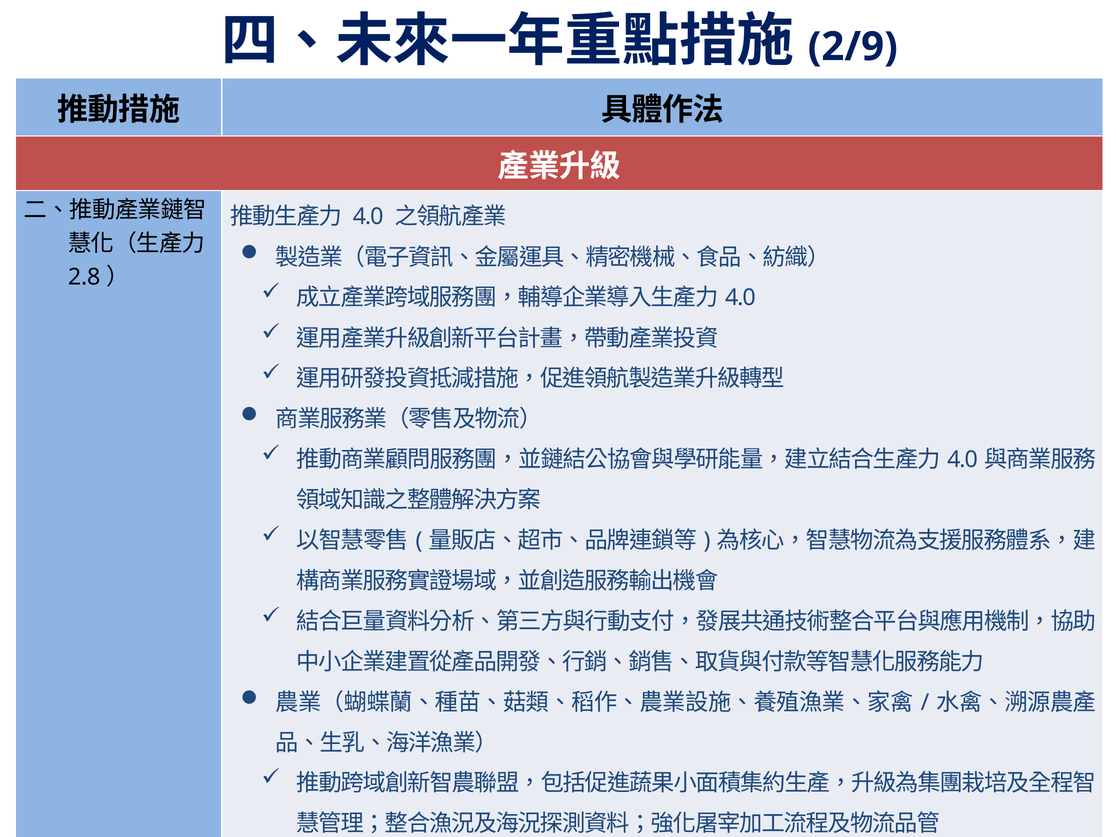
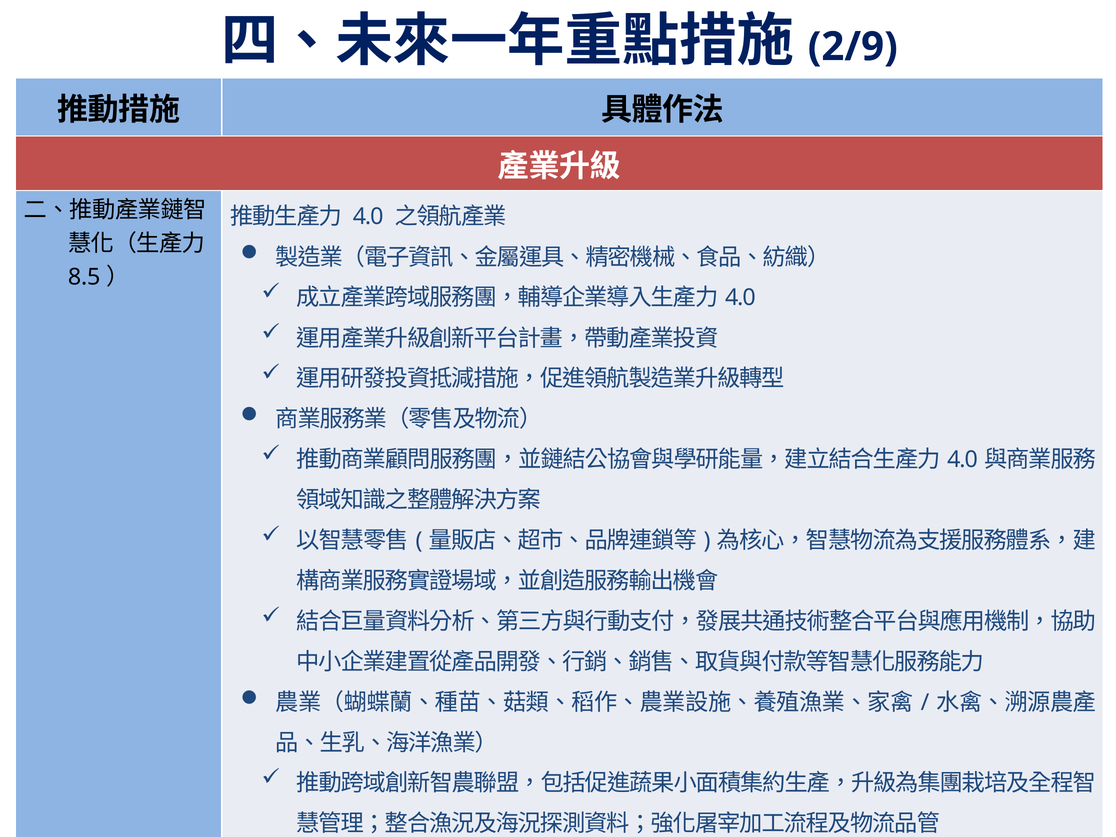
2.8: 2.8 -> 8.5 (84, 277)
